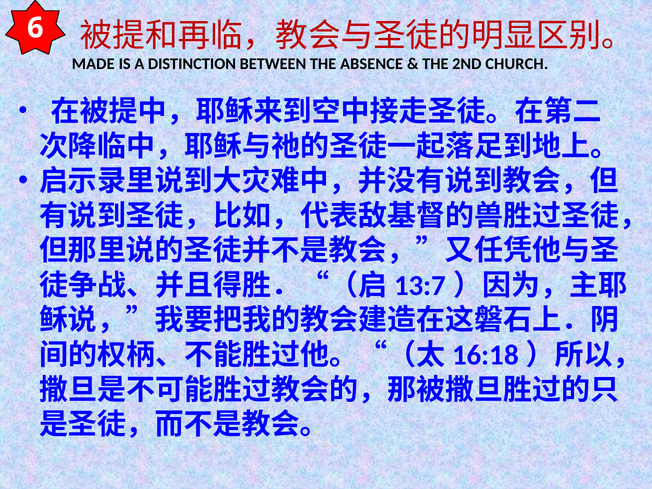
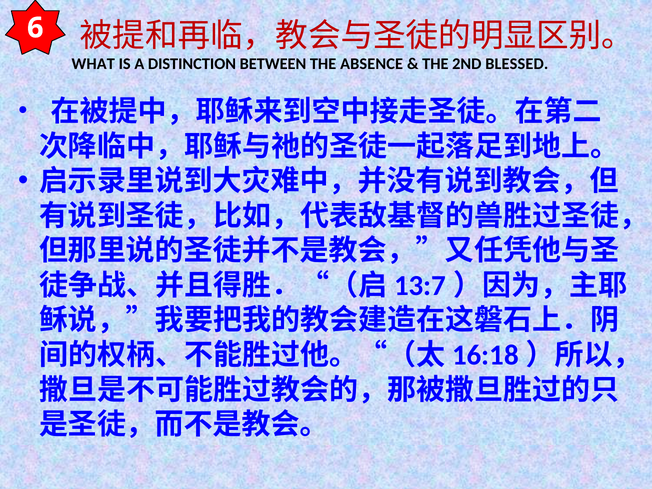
MADE: MADE -> WHAT (93, 64)
CHURCH: CHURCH -> BLESSED (517, 64)
